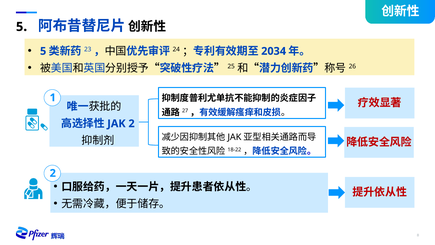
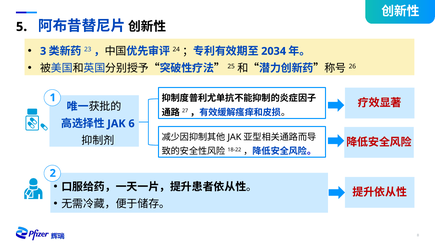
5: 5 -> 3 (43, 51)
2: 2 -> 6 (132, 123)
